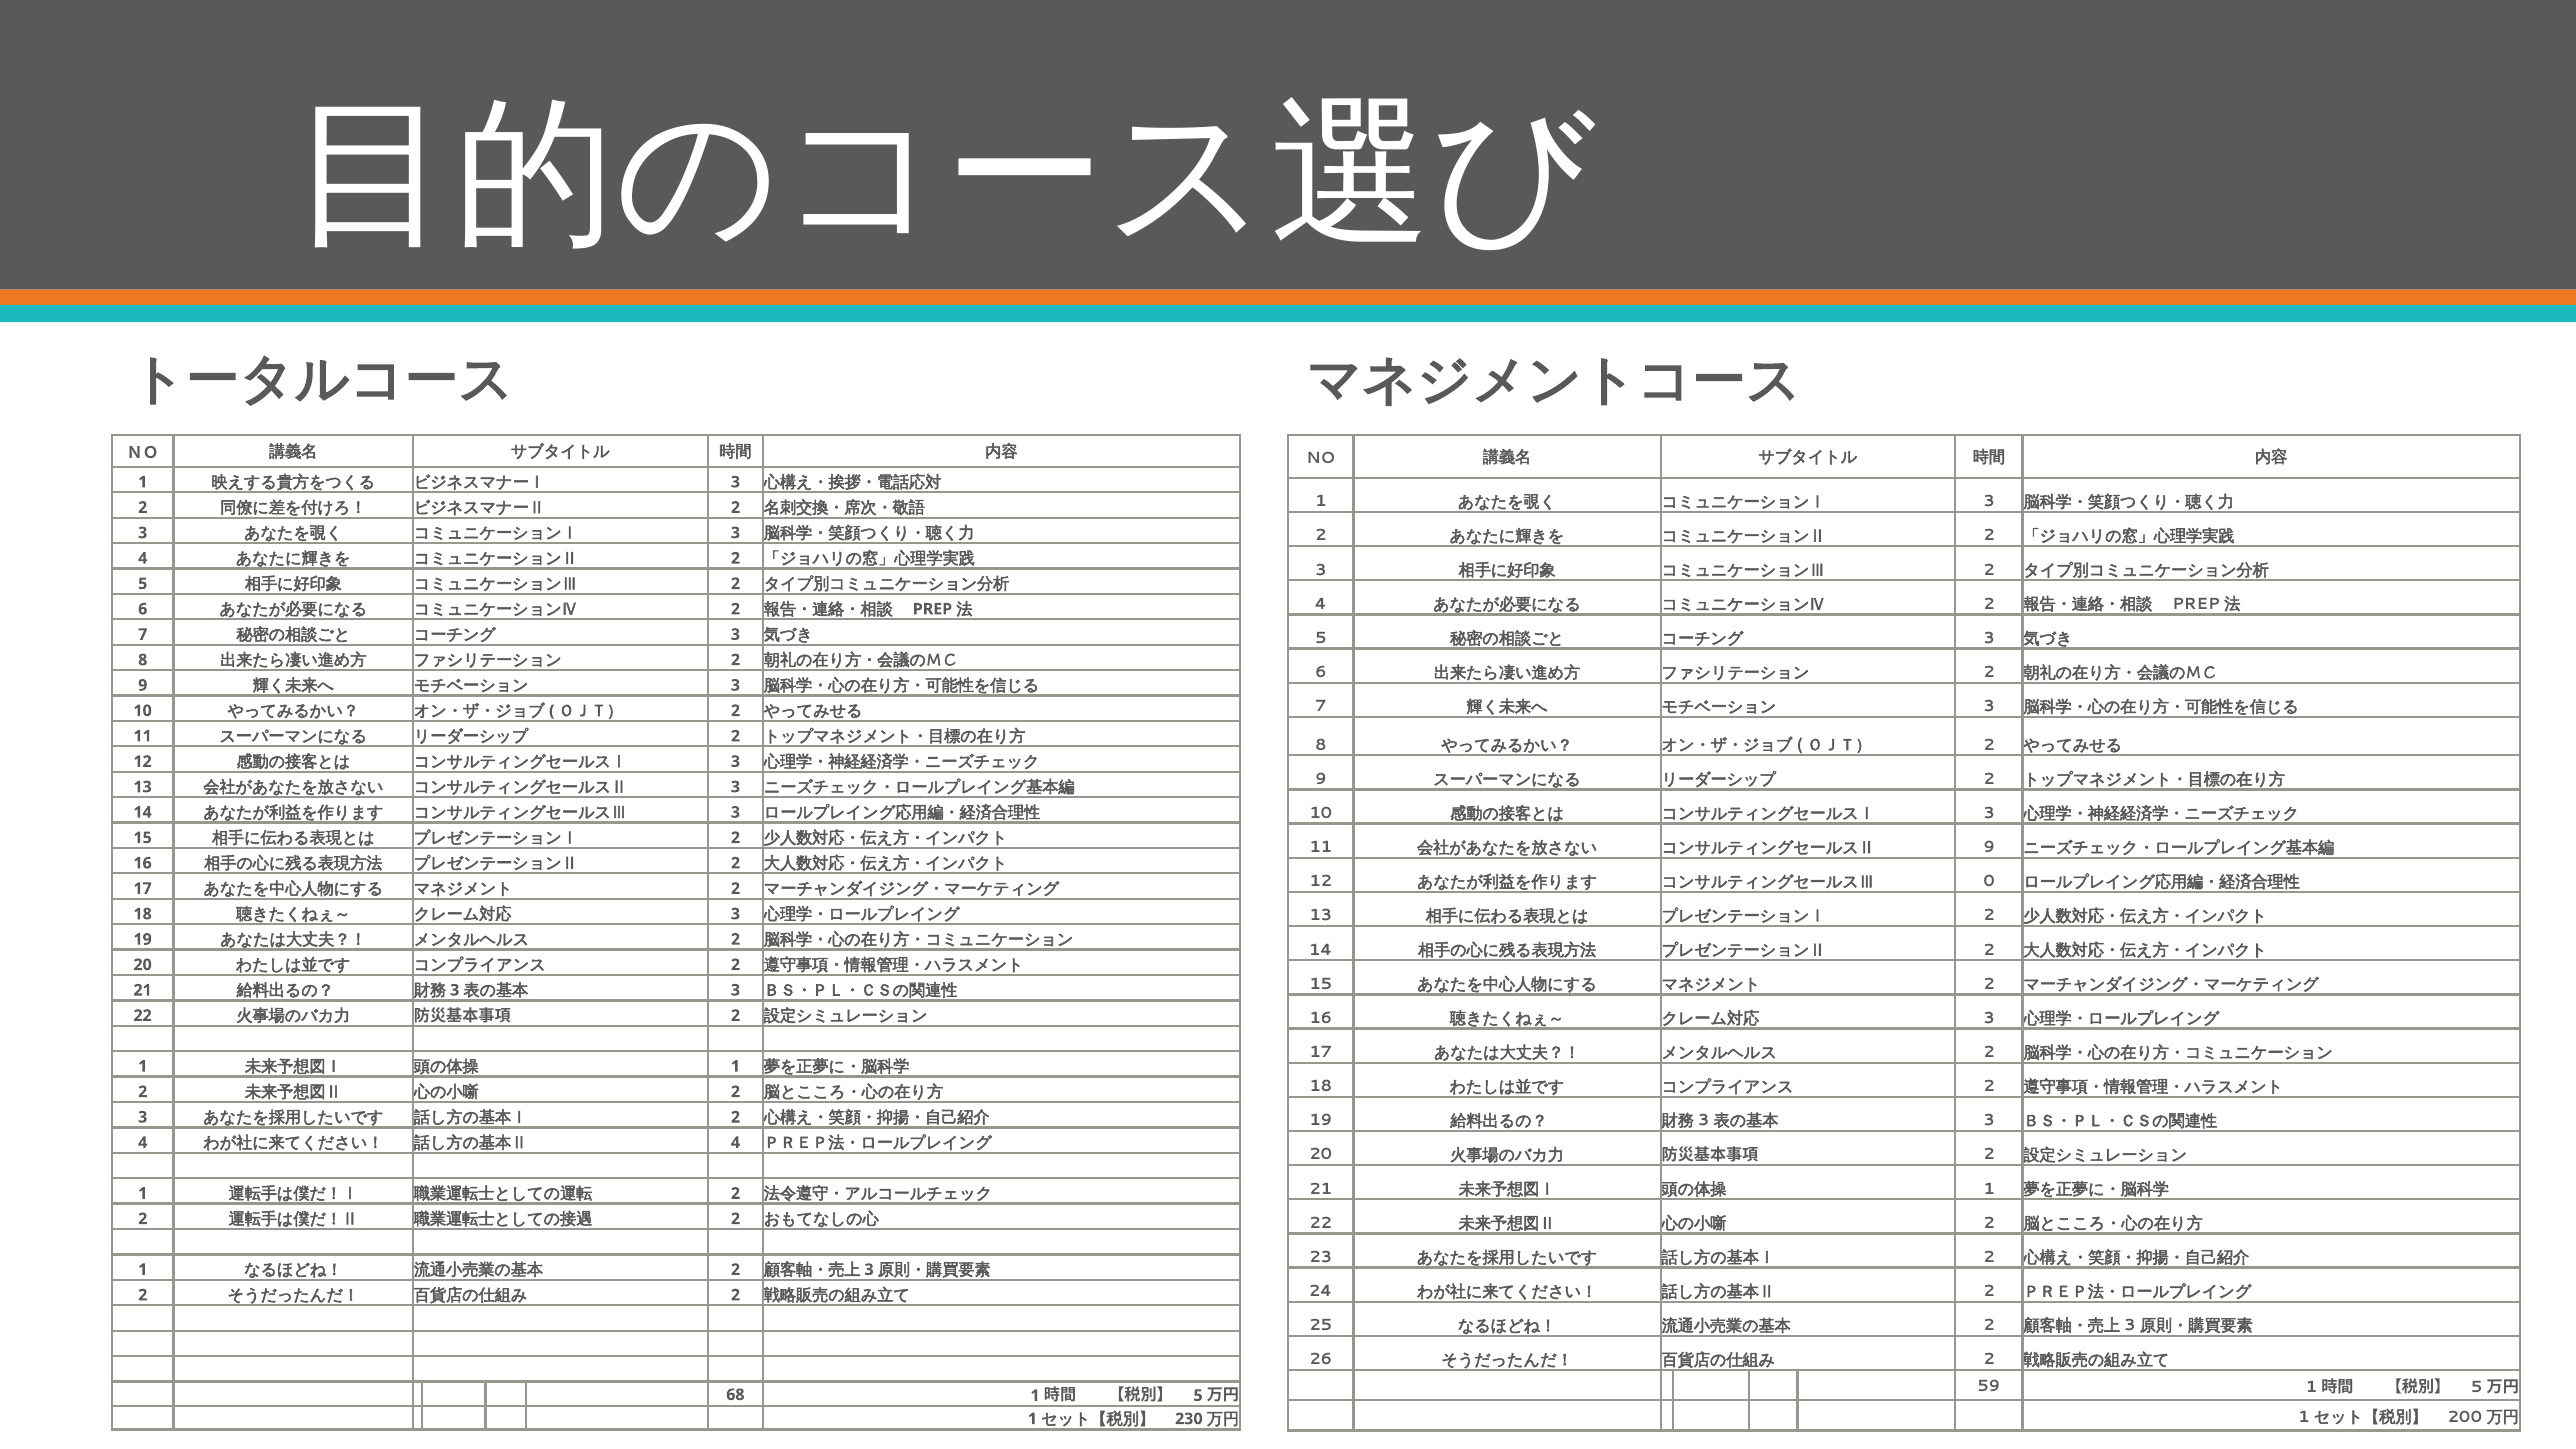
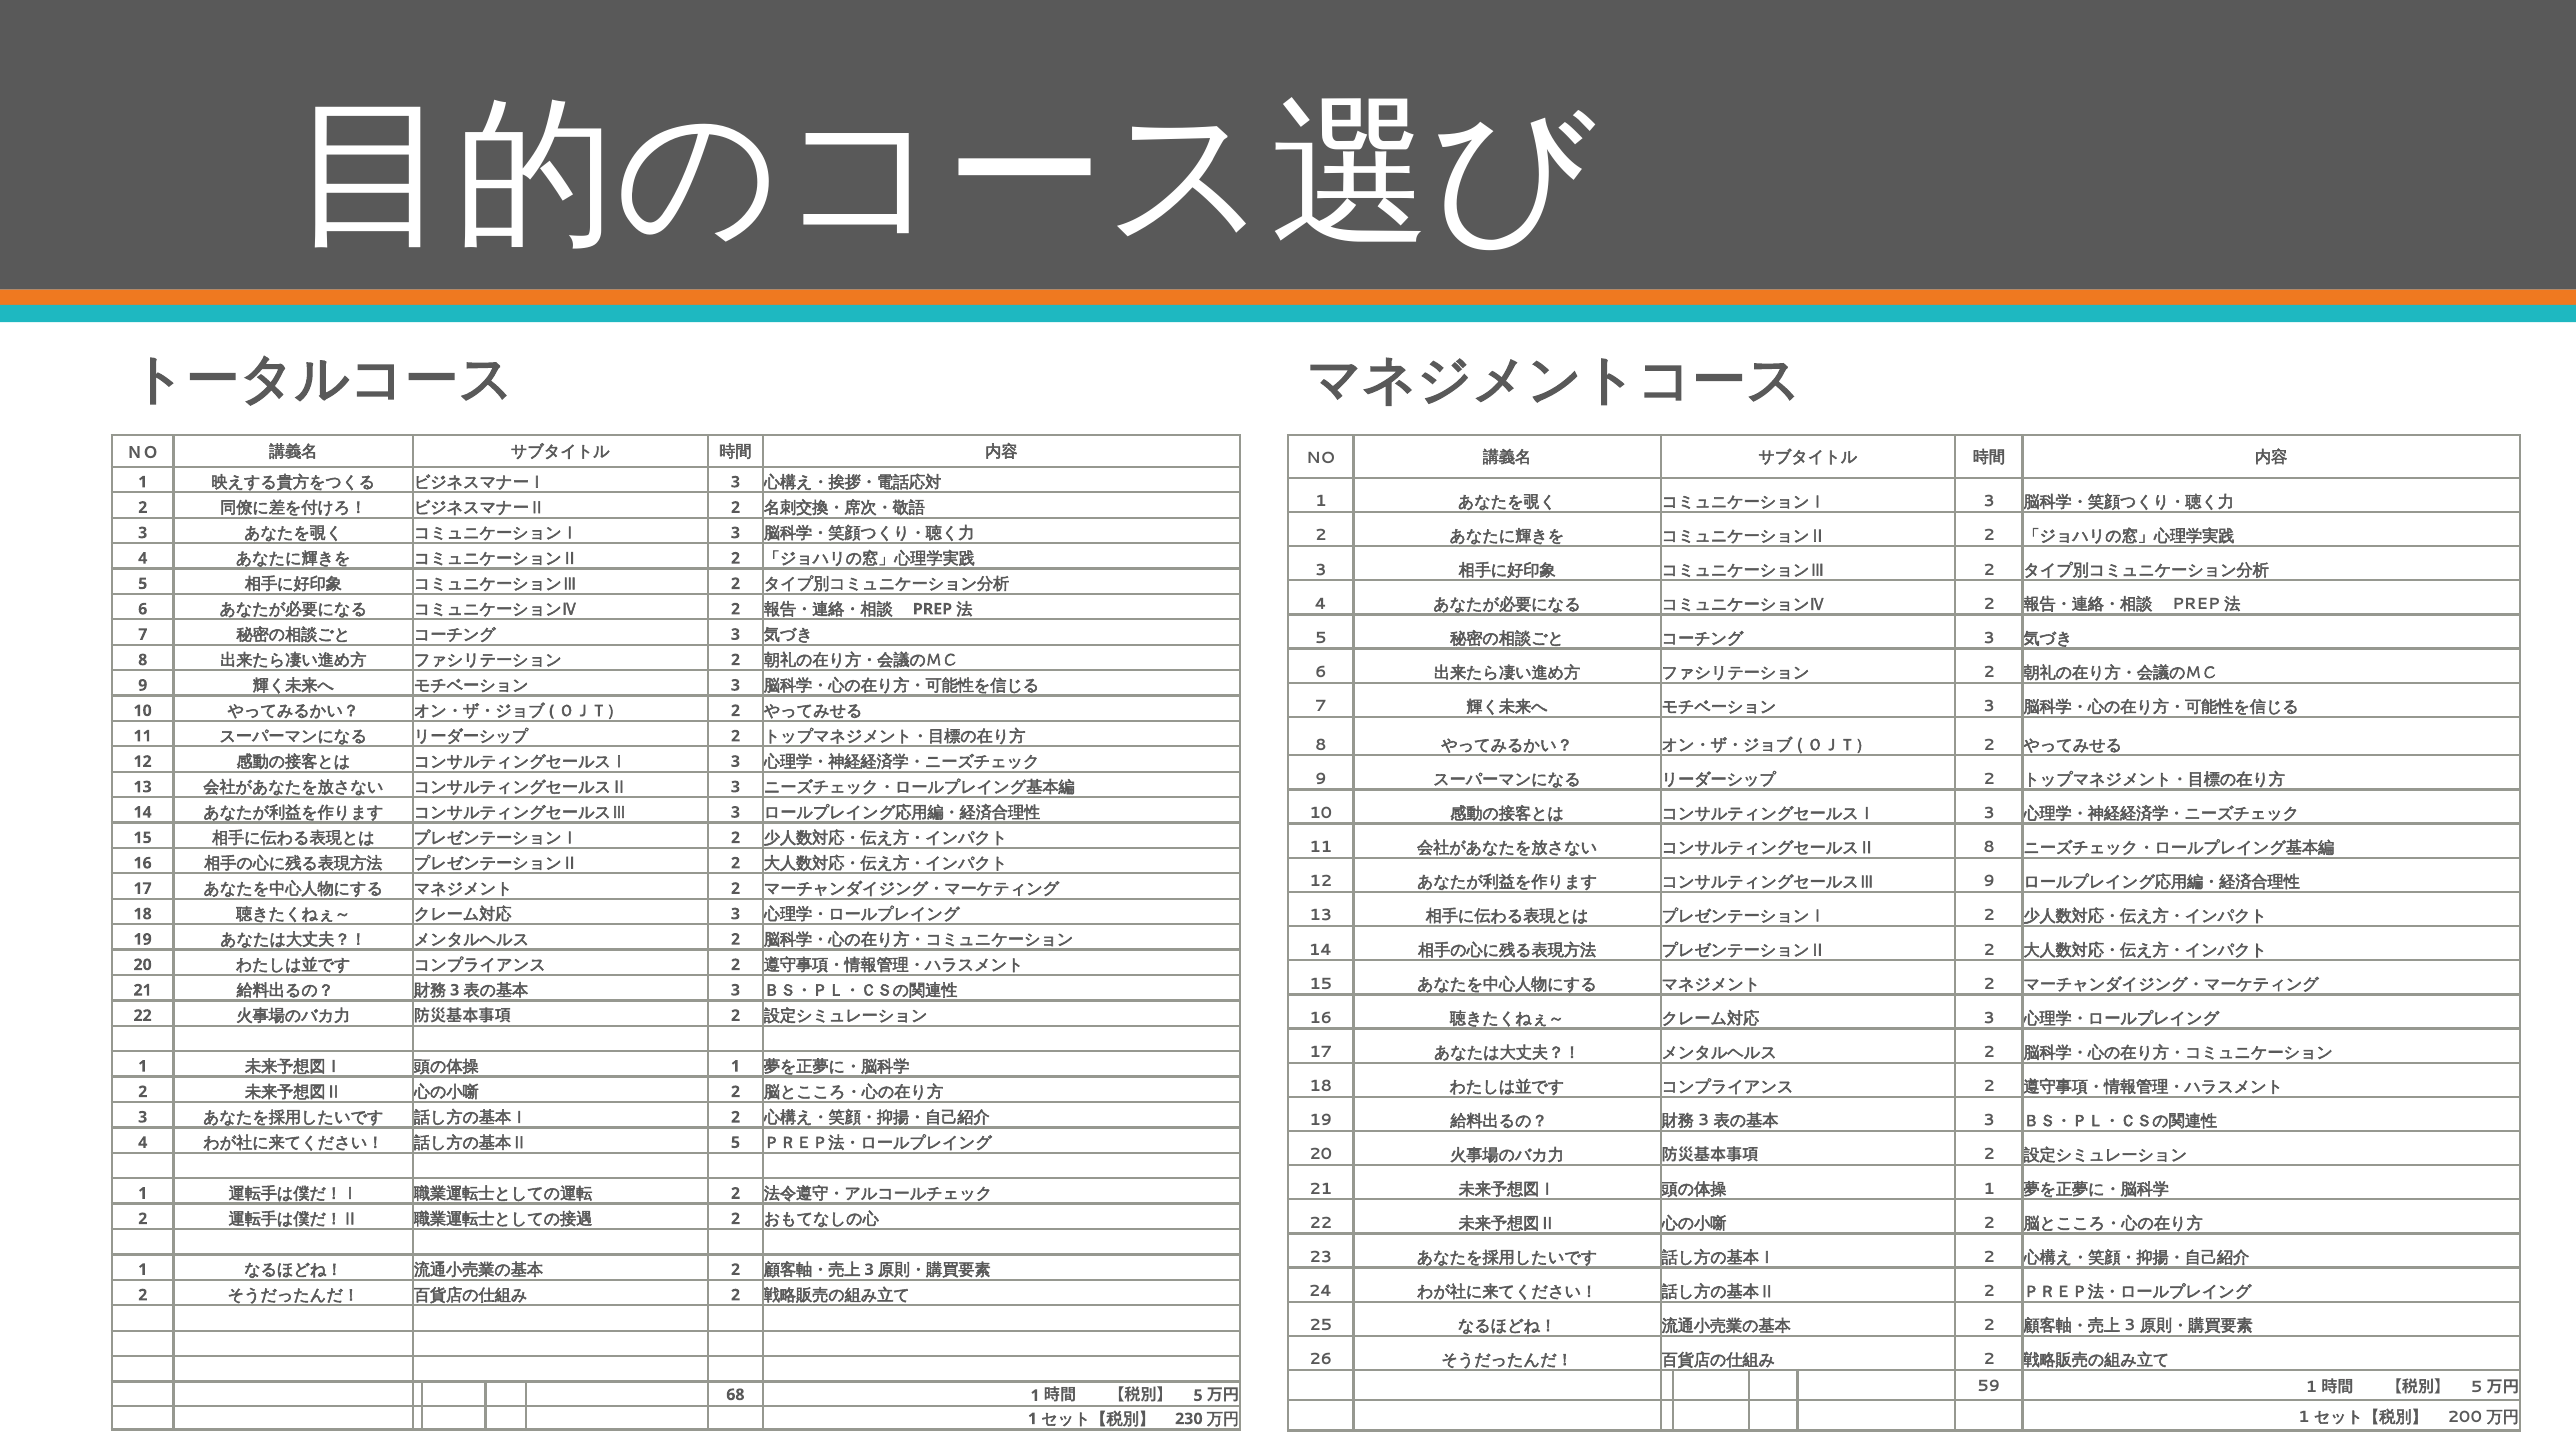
9: 9 -> 8 (1989, 847)
0: 0 -> 9 (1989, 881)
4: 4 -> 5 (735, 1143)
